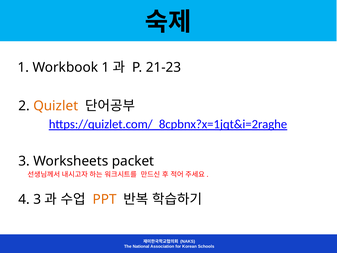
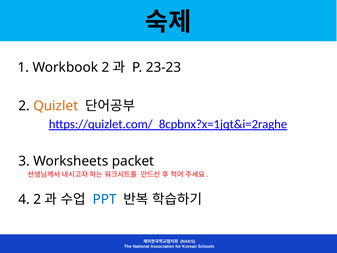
Workbook 1: 1 -> 2 (105, 67)
21-23: 21-23 -> 23-23 (164, 67)
4 3: 3 -> 2 (37, 199)
PPT colour: orange -> blue (105, 199)
